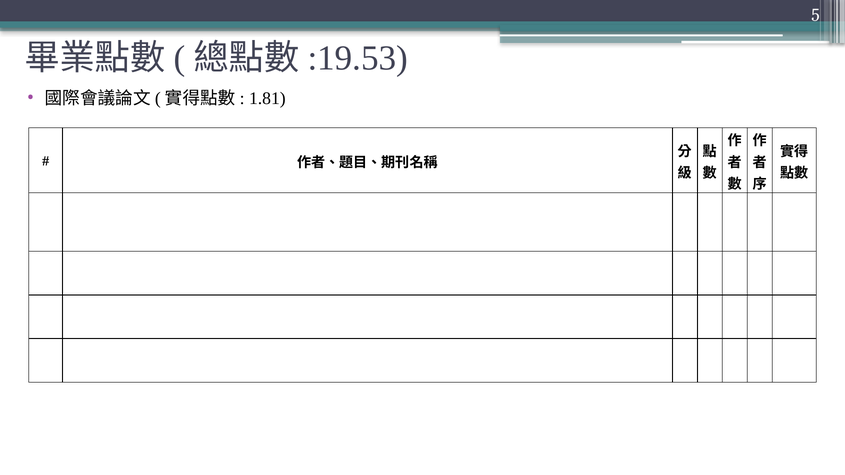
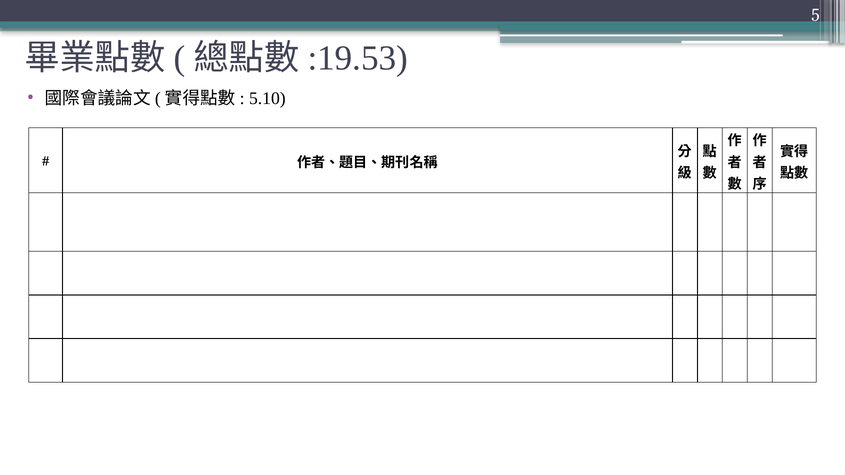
1.81: 1.81 -> 5.10 (267, 98)
